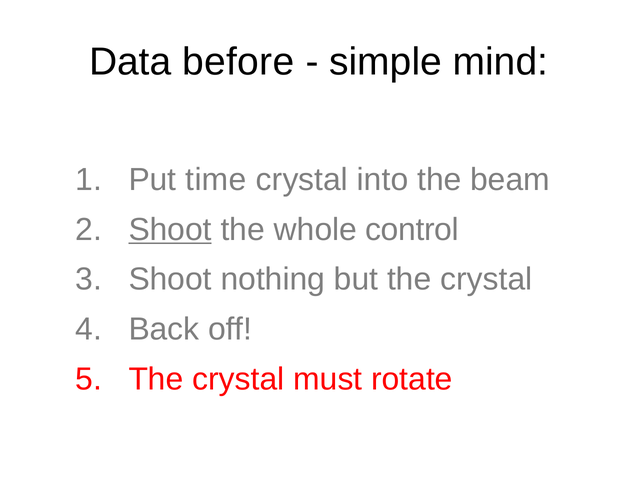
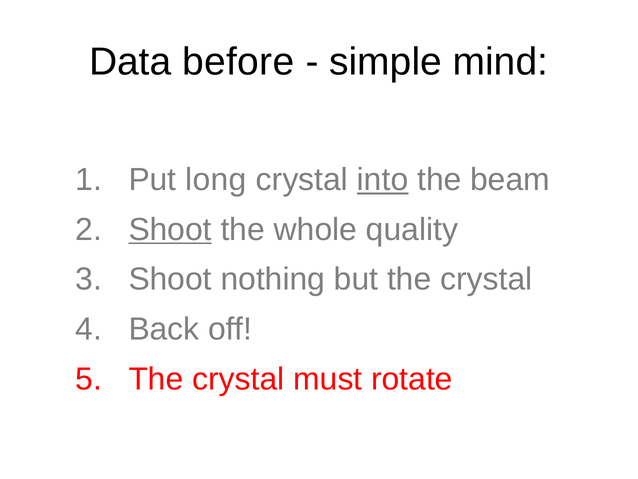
time: time -> long (216, 180)
into underline: none -> present (383, 180)
control: control -> quality (412, 229)
